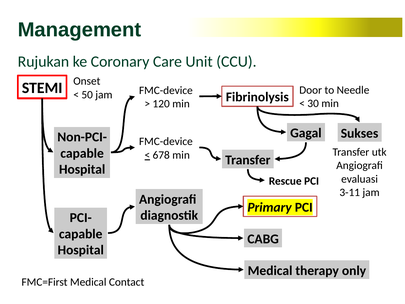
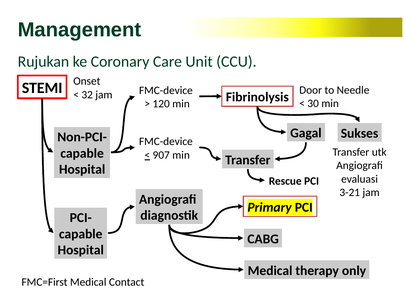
50: 50 -> 32 (87, 95)
678: 678 -> 907 (161, 155)
3-11: 3-11 -> 3-21 (350, 192)
